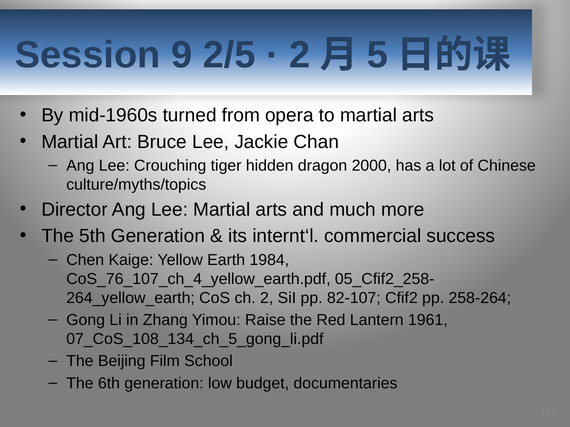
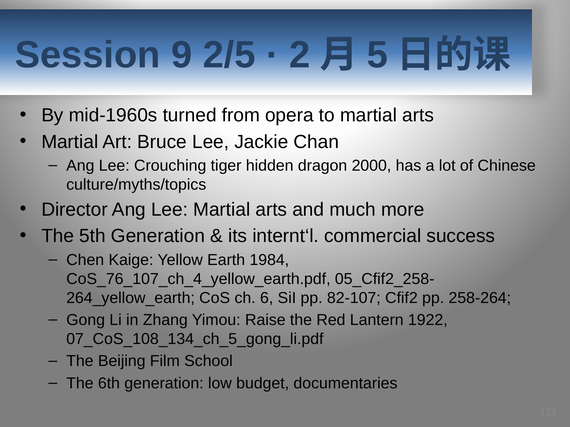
ch 2: 2 -> 6 (267, 298)
1961: 1961 -> 1922 (428, 320)
